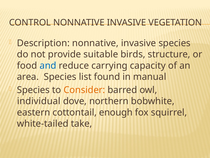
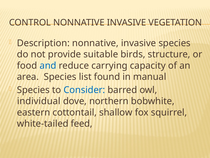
Consider colour: orange -> blue (84, 90)
enough: enough -> shallow (116, 112)
take: take -> feed (82, 123)
